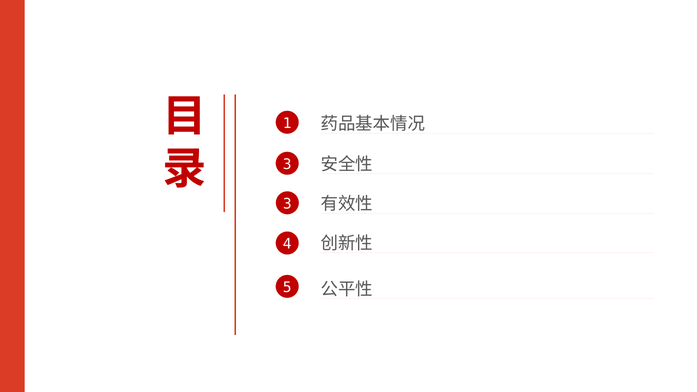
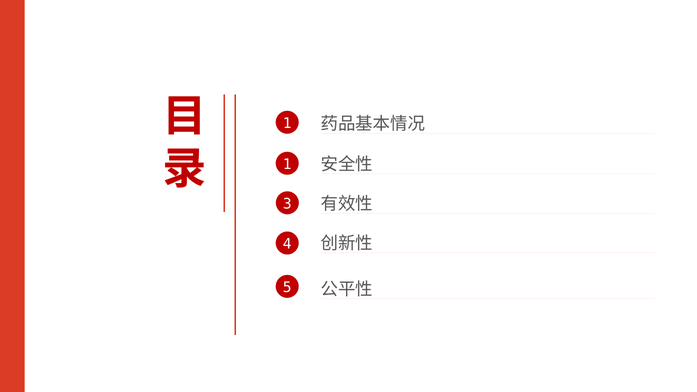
3: 3 -> 1 (287, 164)
